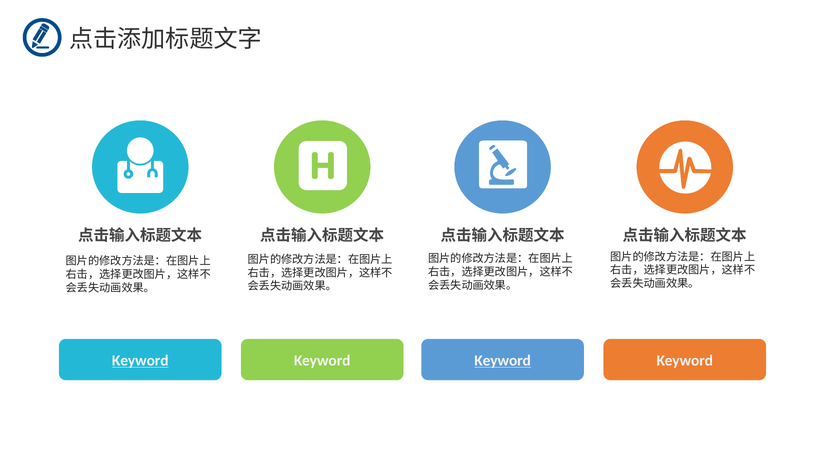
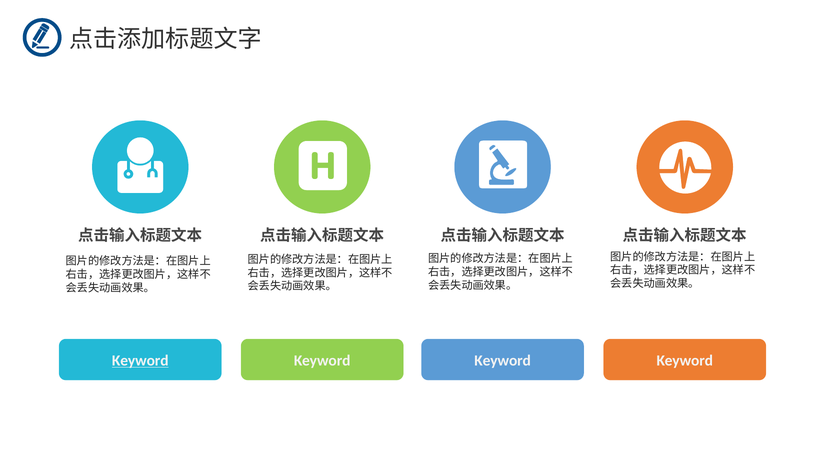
Keyword underline: present -> none (503, 361)
